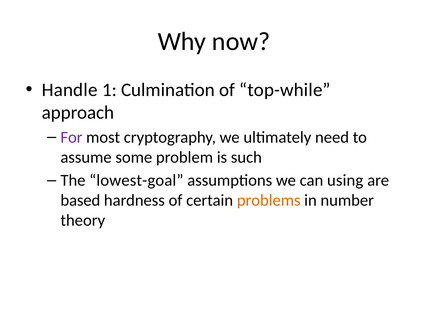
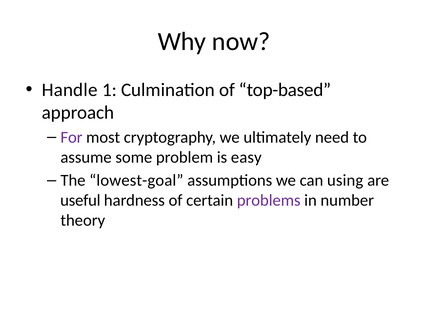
top-while: top-while -> top-based (285, 90)
such: such -> easy (246, 157)
based: based -> useful (80, 200)
problems colour: orange -> purple (269, 200)
